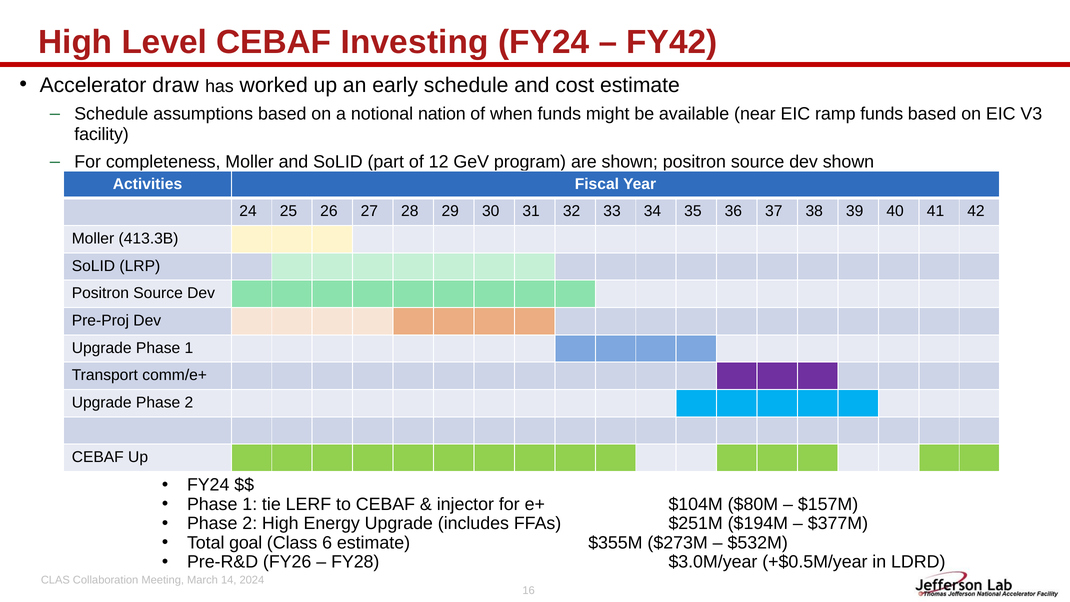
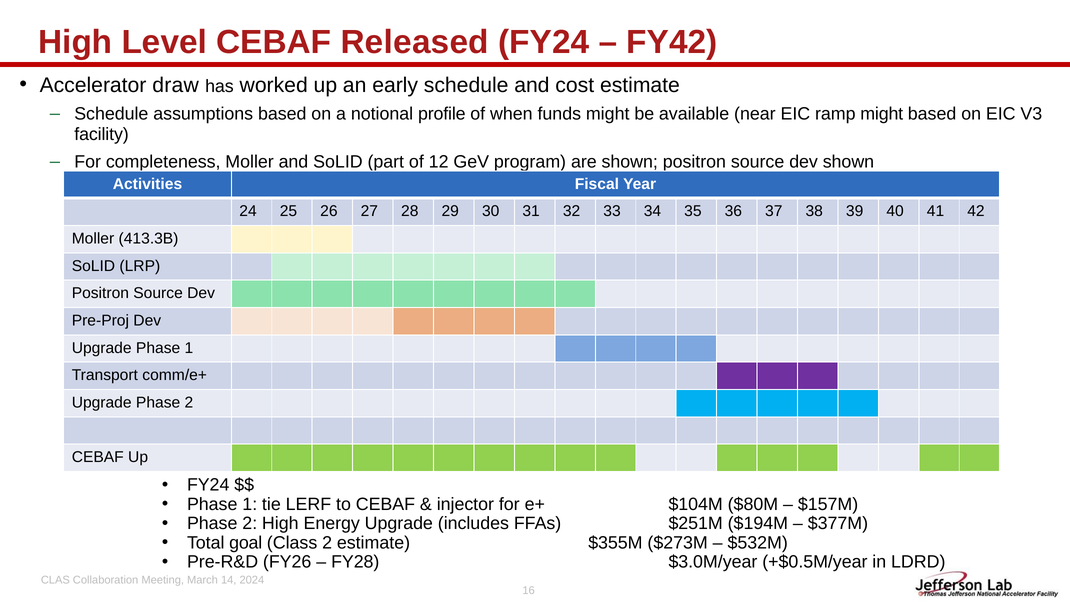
Investing: Investing -> Released (415, 42)
nation: nation -> profile (442, 114)
ramp funds: funds -> might (882, 114)
Class 6: 6 -> 2 (327, 543)
